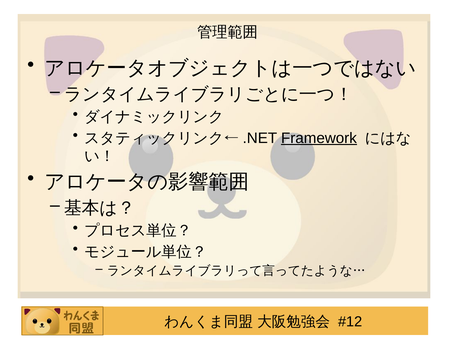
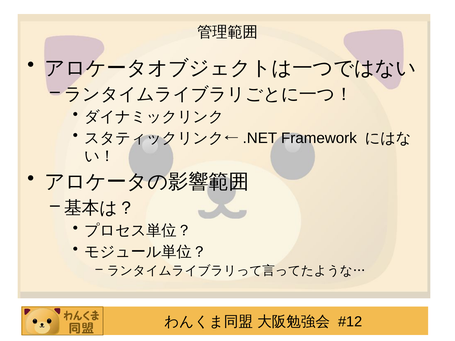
Framework underline: present -> none (319, 138)
